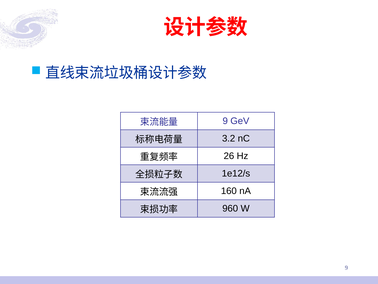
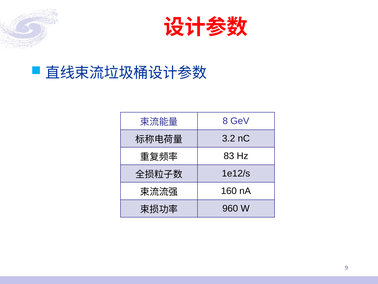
9: 9 -> 8 (225, 121)
26: 26 -> 83 (229, 156)
